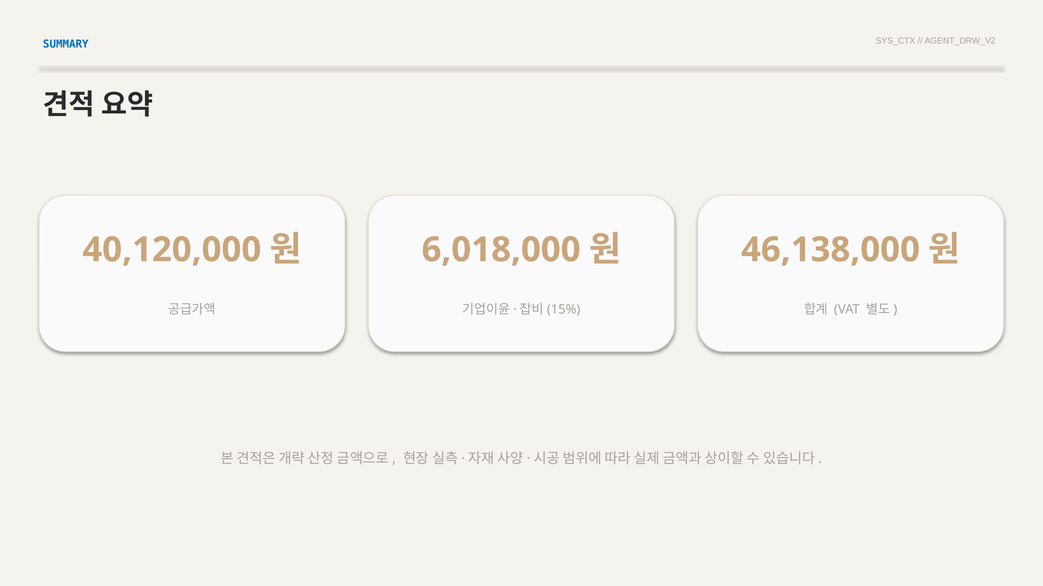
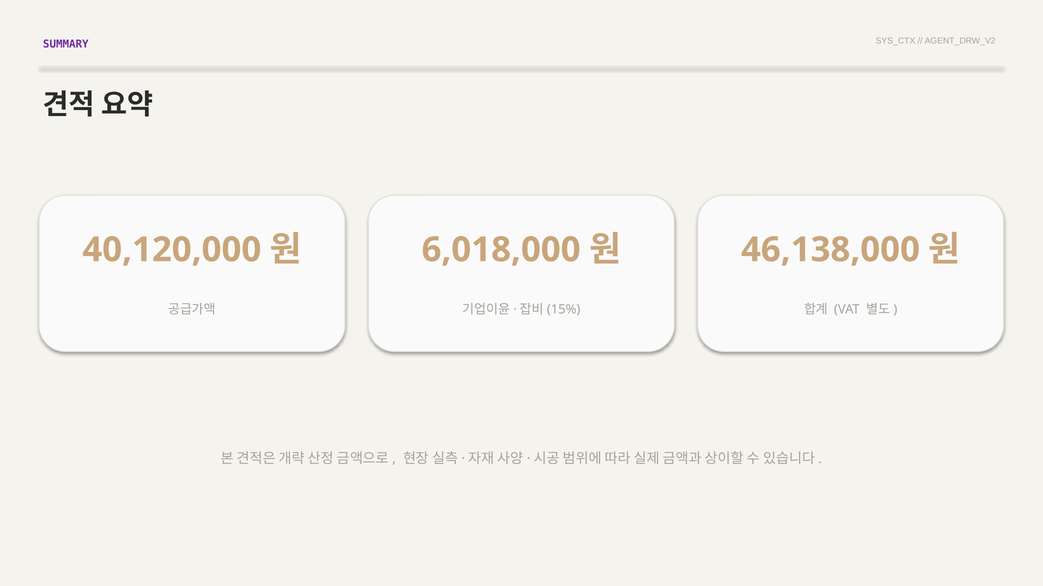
SUMMARY colour: blue -> purple (66, 44)
